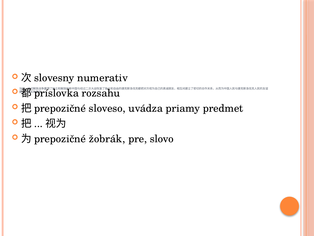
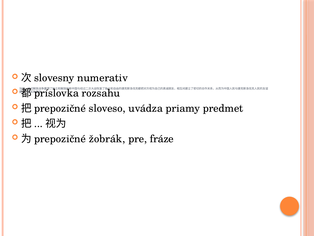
slovo: slovo -> fráze (162, 139)
